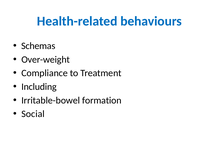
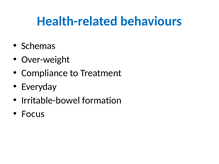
Including: Including -> Everyday (39, 87)
Social: Social -> Focus (33, 114)
